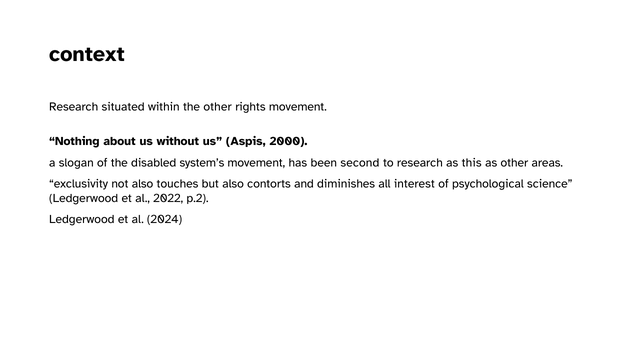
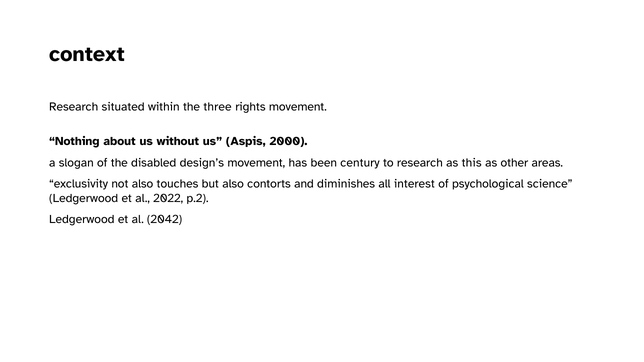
the other: other -> three (218, 107)
system’s: system’s -> design’s (202, 163)
second: second -> century (360, 163)
2024: 2024 -> 2042 (165, 220)
